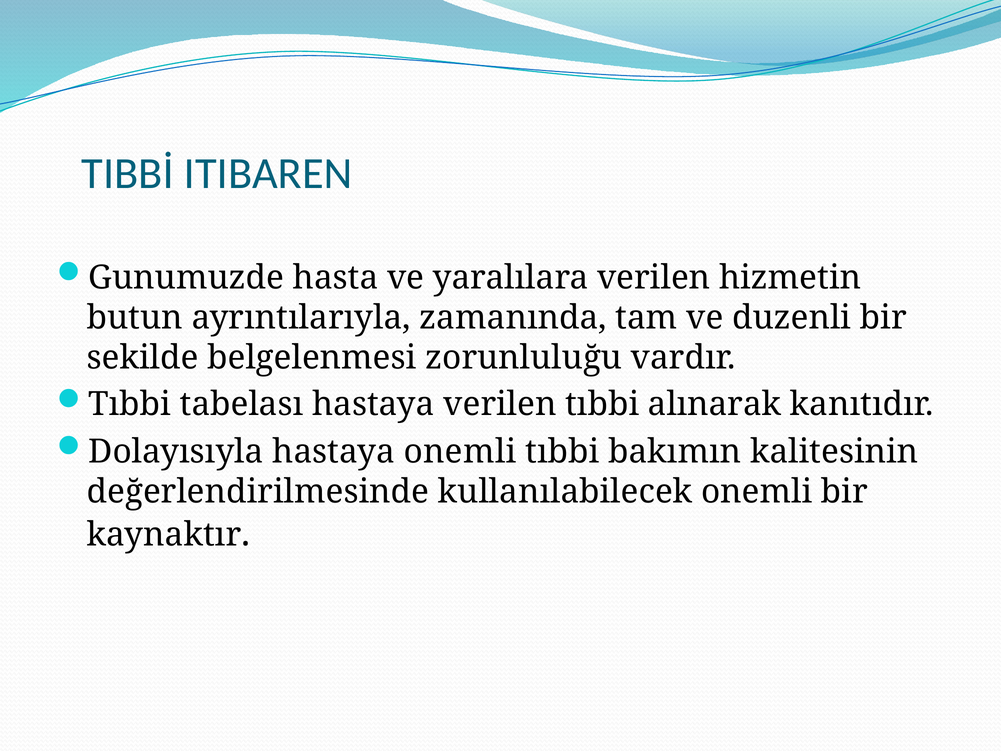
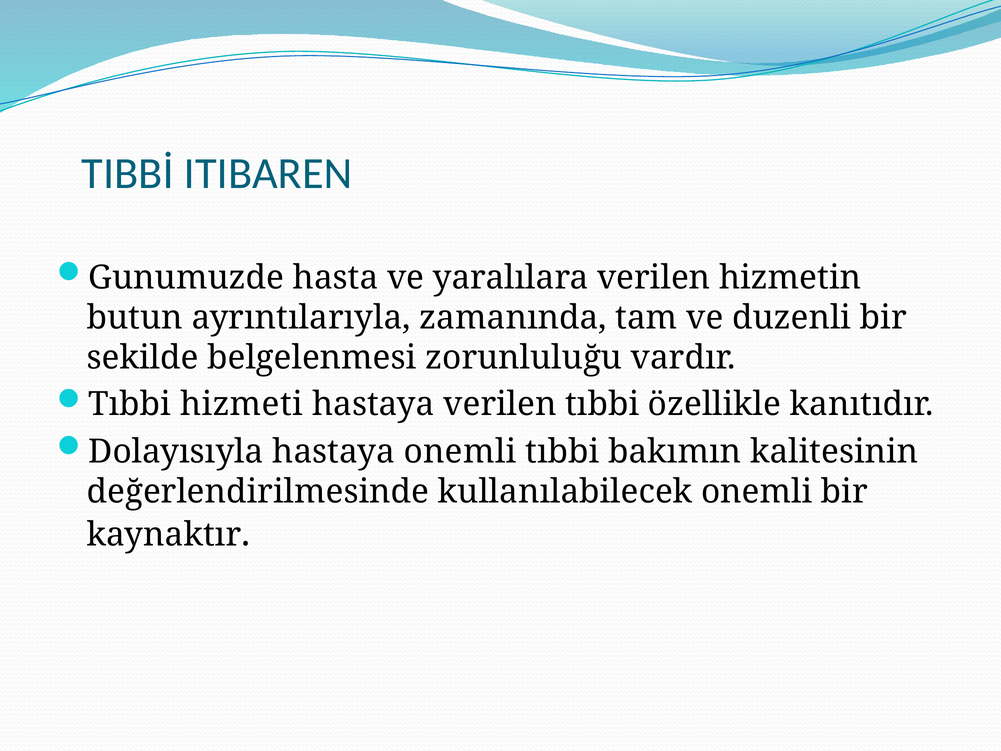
tabelası: tabelası -> hizmeti (241, 404)
alınarak: alınarak -> özellikle (715, 404)
